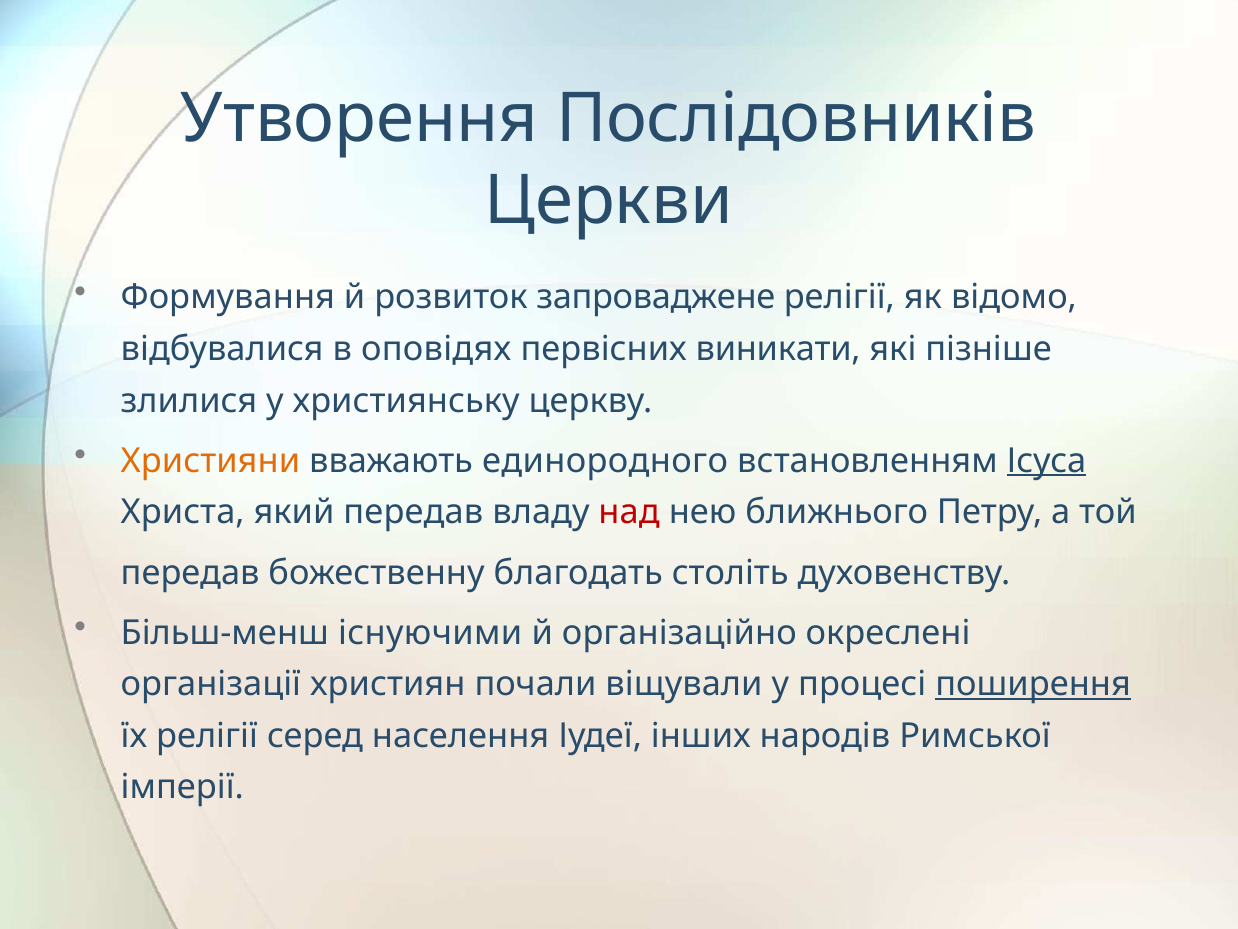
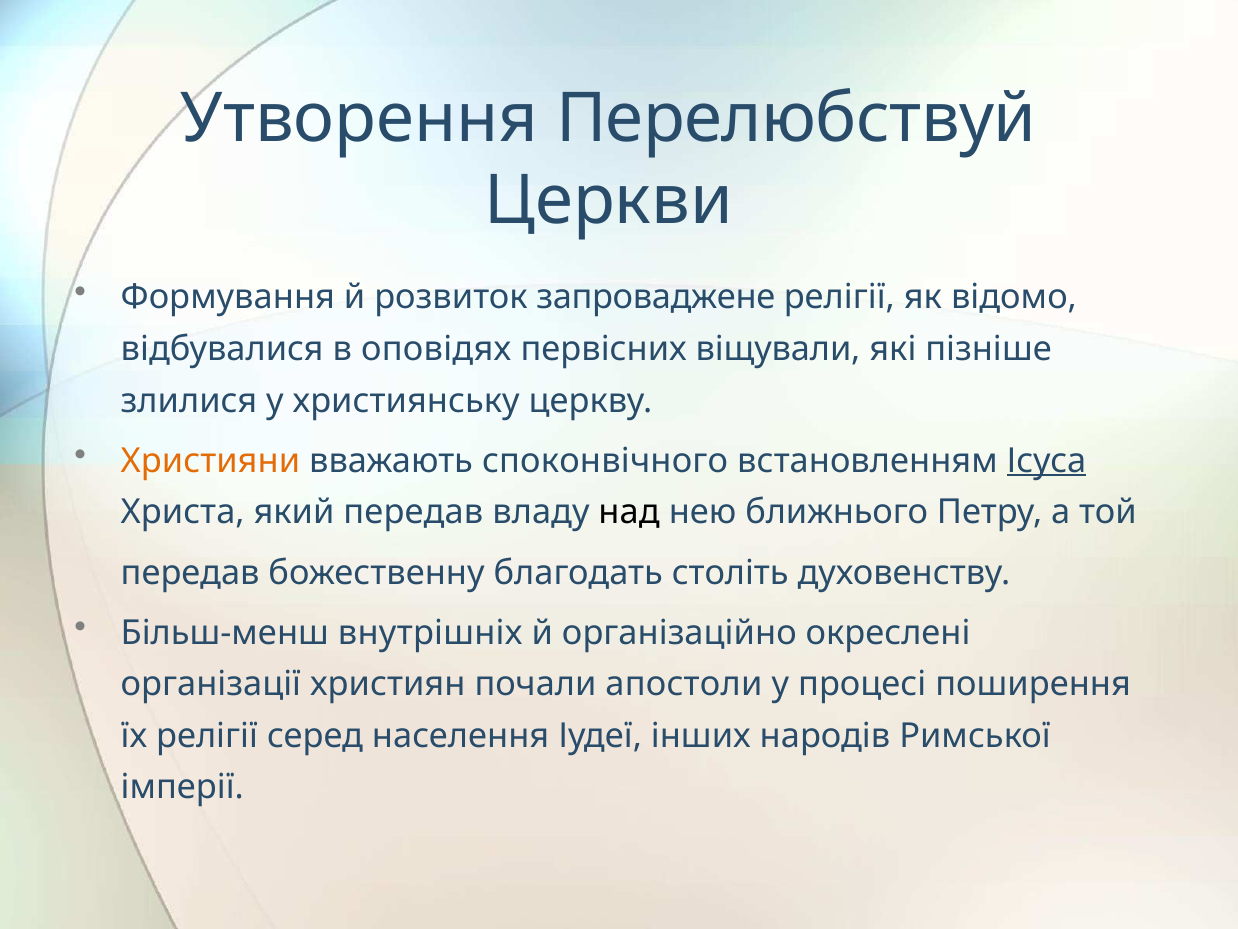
Послідовників: Послідовників -> Перелюбствуй (796, 118)
виникати: виникати -> віщували (778, 349)
единородного: единородного -> споконвічного (605, 460)
над colour: red -> black (629, 512)
існуючими: існуючими -> внутрішніх (430, 632)
віщували: віщували -> апостоли (684, 684)
поширення underline: present -> none (1033, 684)
